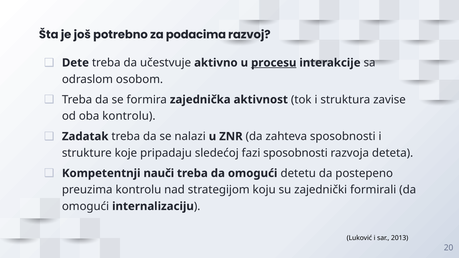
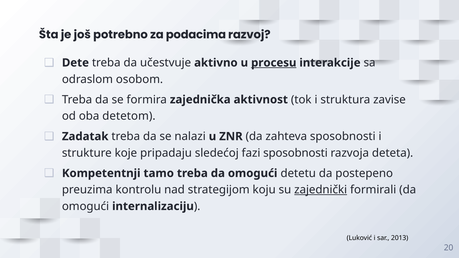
oba kontrolu: kontrolu -> detetom (129, 116)
nauči: nauči -> tamo (159, 173)
zajednički underline: none -> present (321, 190)
